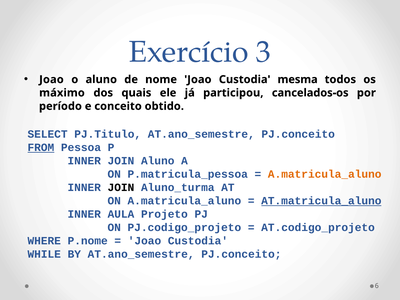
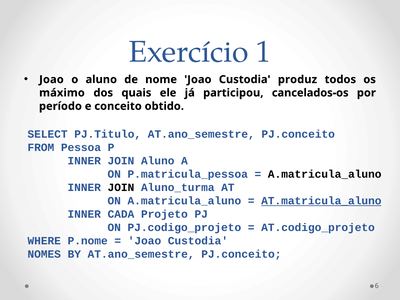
3: 3 -> 1 (263, 52)
mesma: mesma -> produz (298, 79)
FROM underline: present -> none (41, 148)
A.matricula_aluno colour: orange -> black (325, 174)
AULA: AULA -> CADA (121, 214)
WHILE: WHILE -> NOMES (44, 254)
